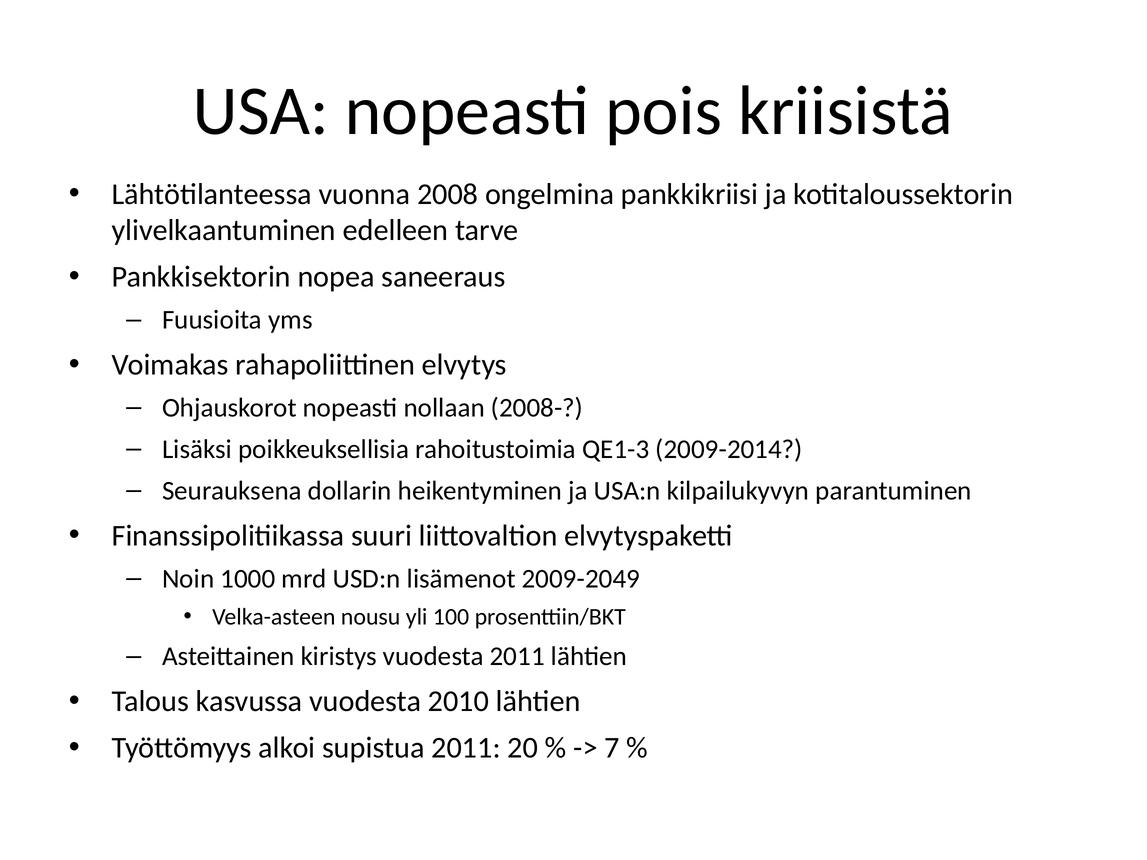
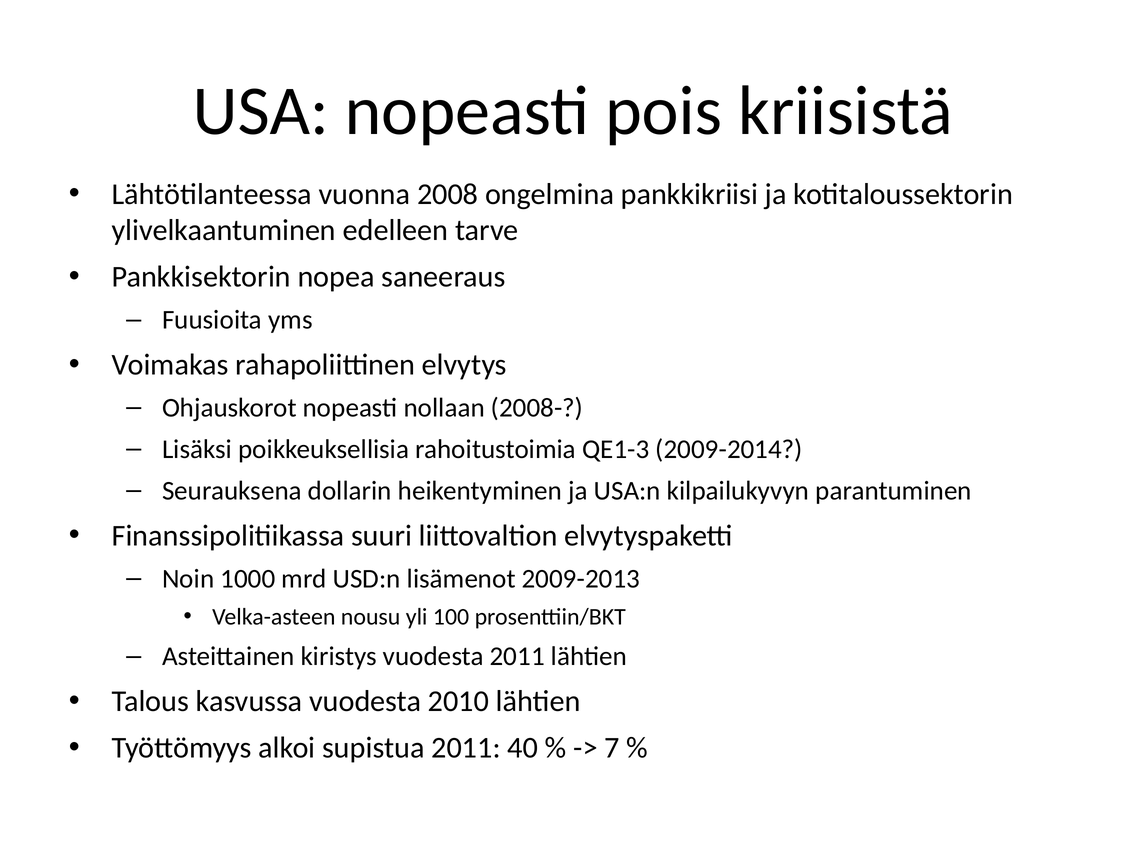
2009-2049: 2009-2049 -> 2009-2013 (581, 579)
20: 20 -> 40 (523, 748)
